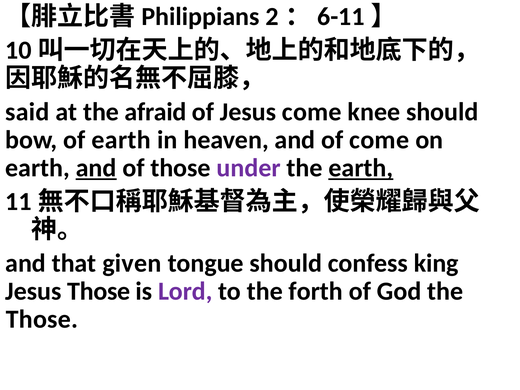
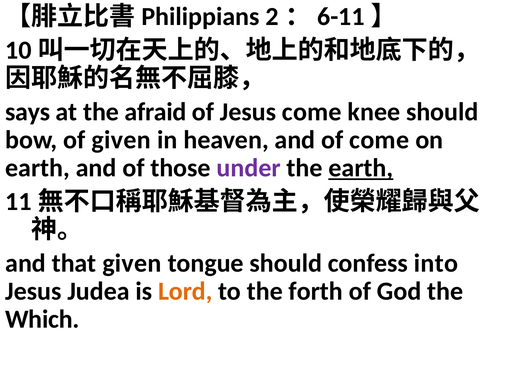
said: said -> says (28, 112)
of earth: earth -> given (121, 140)
and underline: present -> none (96, 168)
king: king -> into (436, 263)
Jesus Those: Those -> Judea (99, 291)
Lord colour: purple -> orange (185, 291)
Those: Those -> Which (42, 319)
